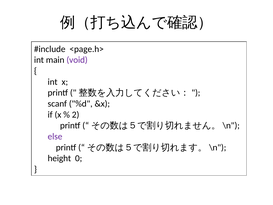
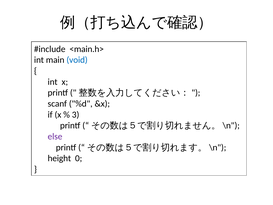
<page.h>: <page.h> -> <main.h> (87, 49)
void colour: purple -> blue (77, 60)
2: 2 -> 3 (76, 115)
